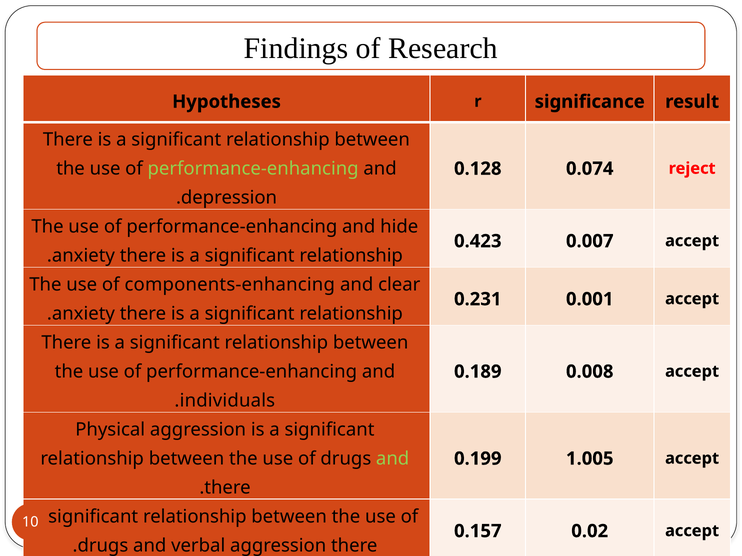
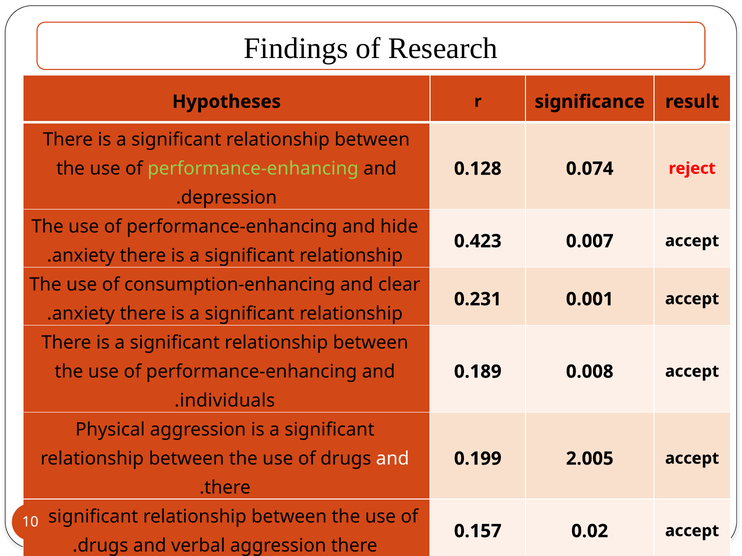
components-enhancing: components-enhancing -> consumption-enhancing (230, 285)
and colour: light green -> white (393, 459)
1.005: 1.005 -> 2.005 (590, 459)
